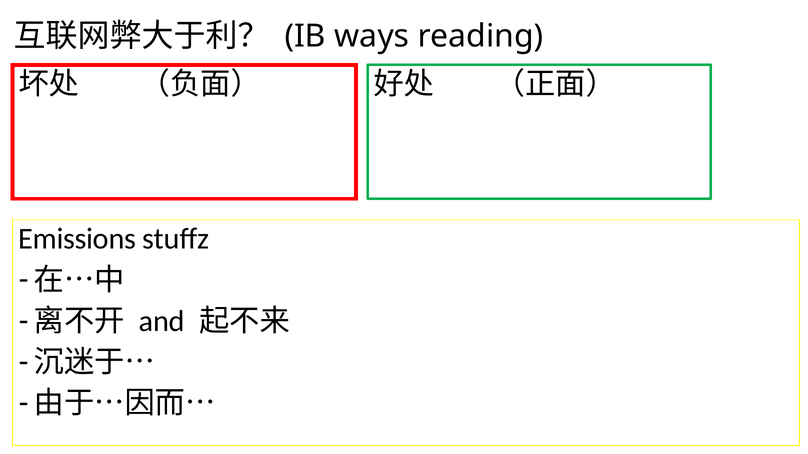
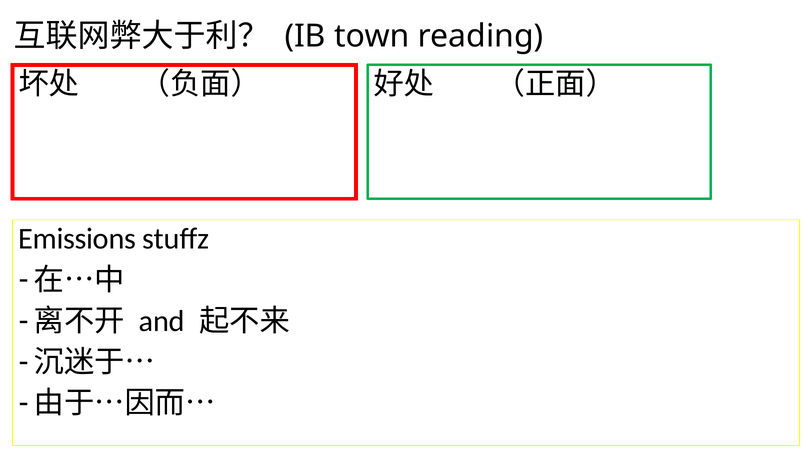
ways: ways -> town (372, 36)
